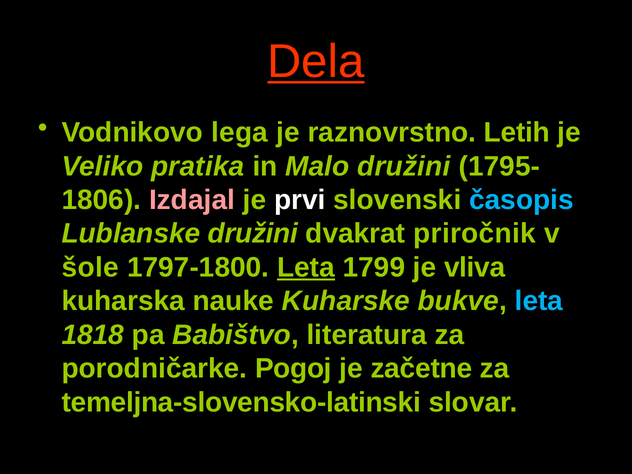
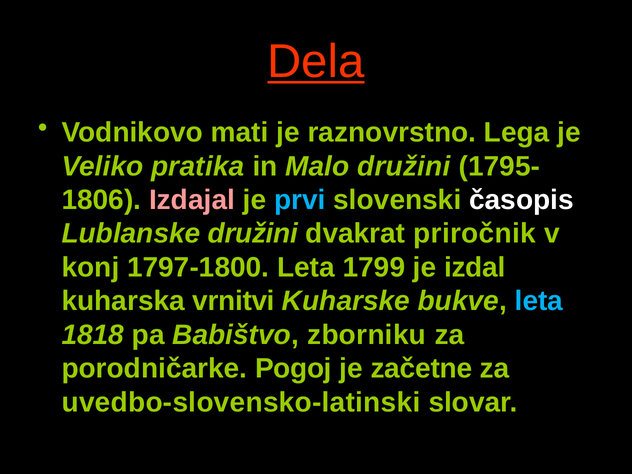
lega: lega -> mati (240, 133)
Letih: Letih -> Lega (517, 133)
prvi colour: white -> light blue (300, 200)
časopis colour: light blue -> white (521, 200)
šole: šole -> konj (90, 267)
Leta underline: present -> none (306, 267)
vliva: vliva -> izdal (475, 267)
nauke: nauke -> vrnitvi (233, 301)
literatura: literatura -> zborniku (367, 335)
temeljna-slovensko-latinski: temeljna-slovensko-latinski -> uvedbo-slovensko-latinski (241, 402)
